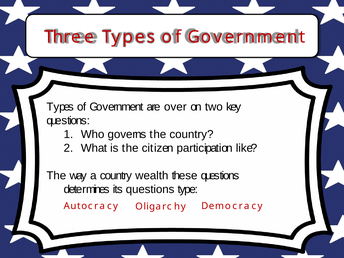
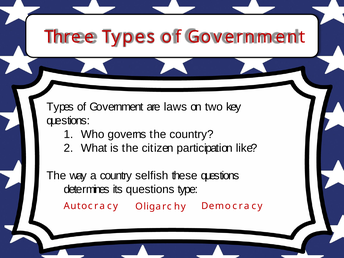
over: over -> laws (175, 107)
wealth: wealth -> selfish (152, 176)
